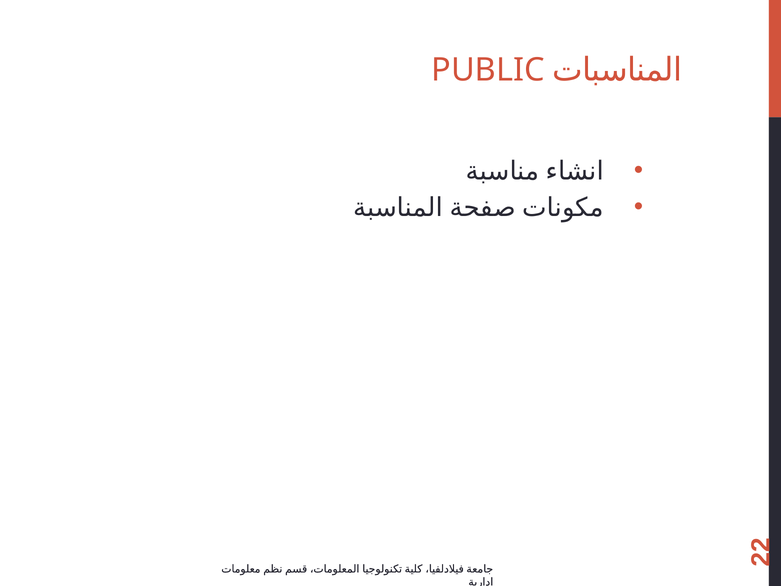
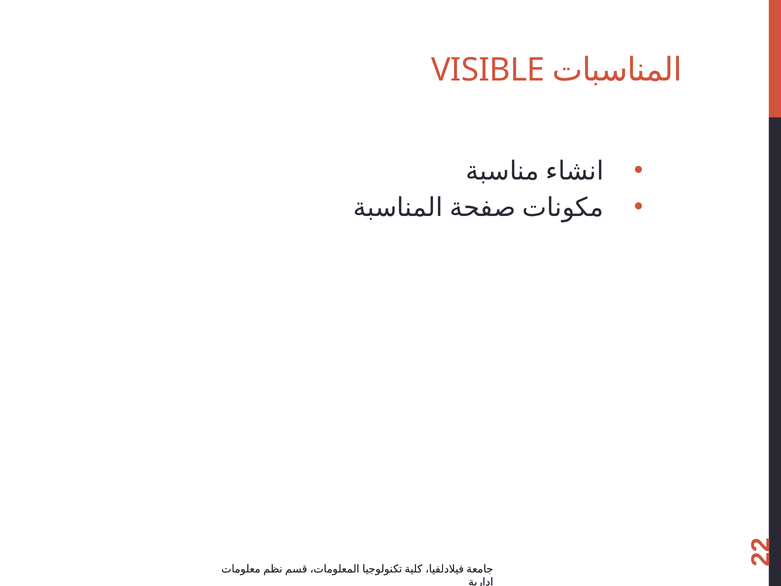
PUBLIC: PUBLIC -> VISIBLE (488, 70)
